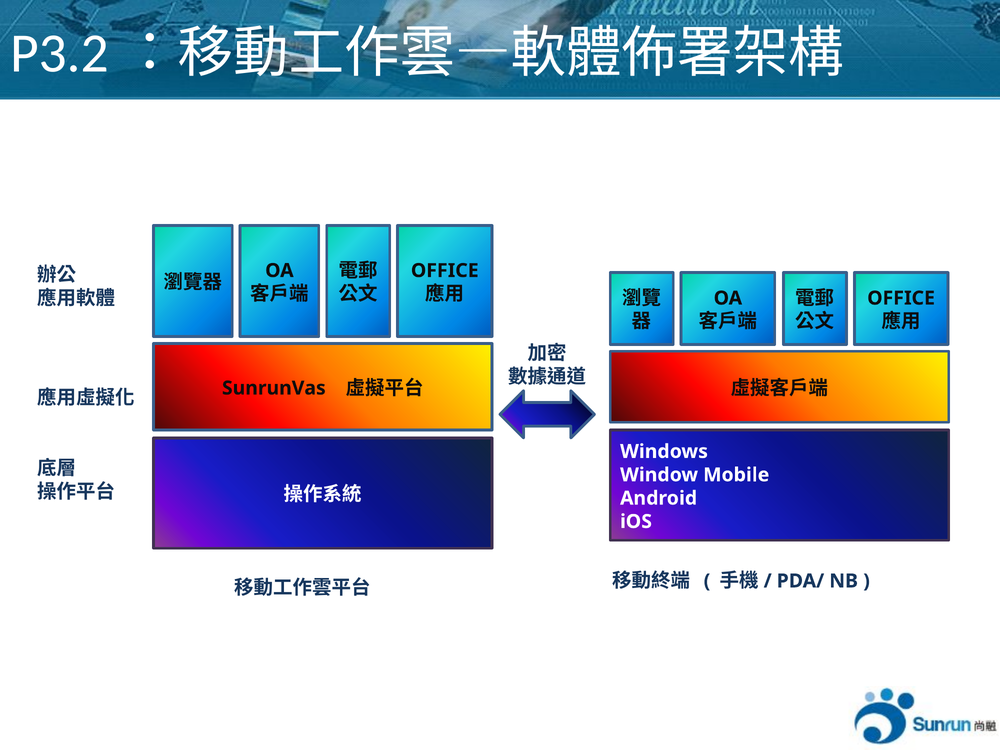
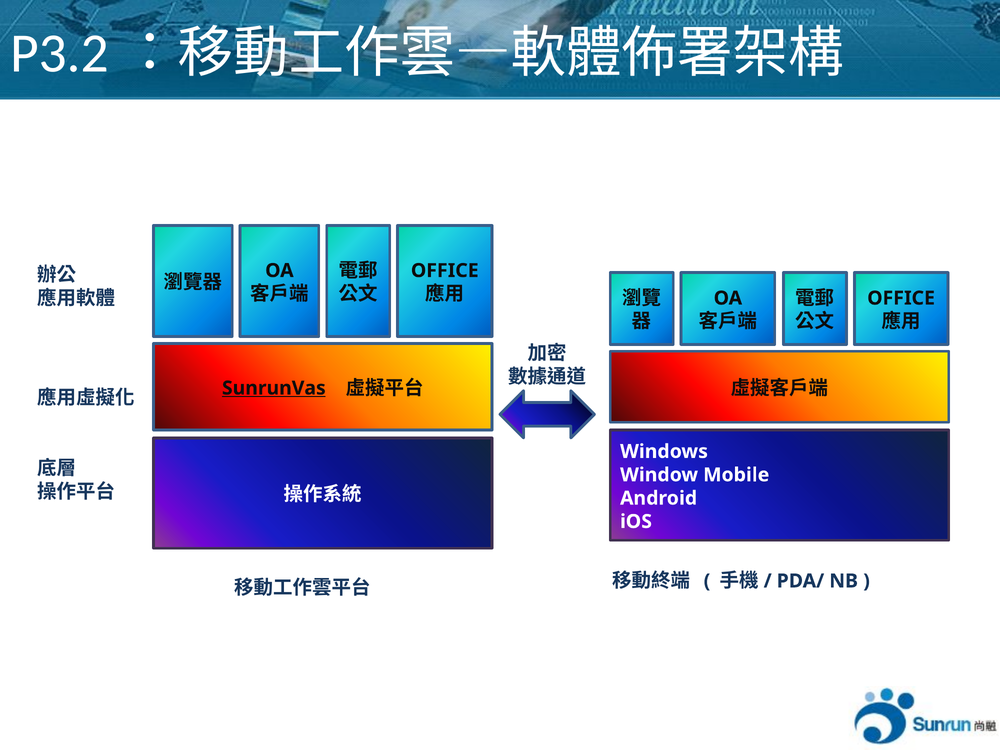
SunrunVas underline: none -> present (274, 388)
